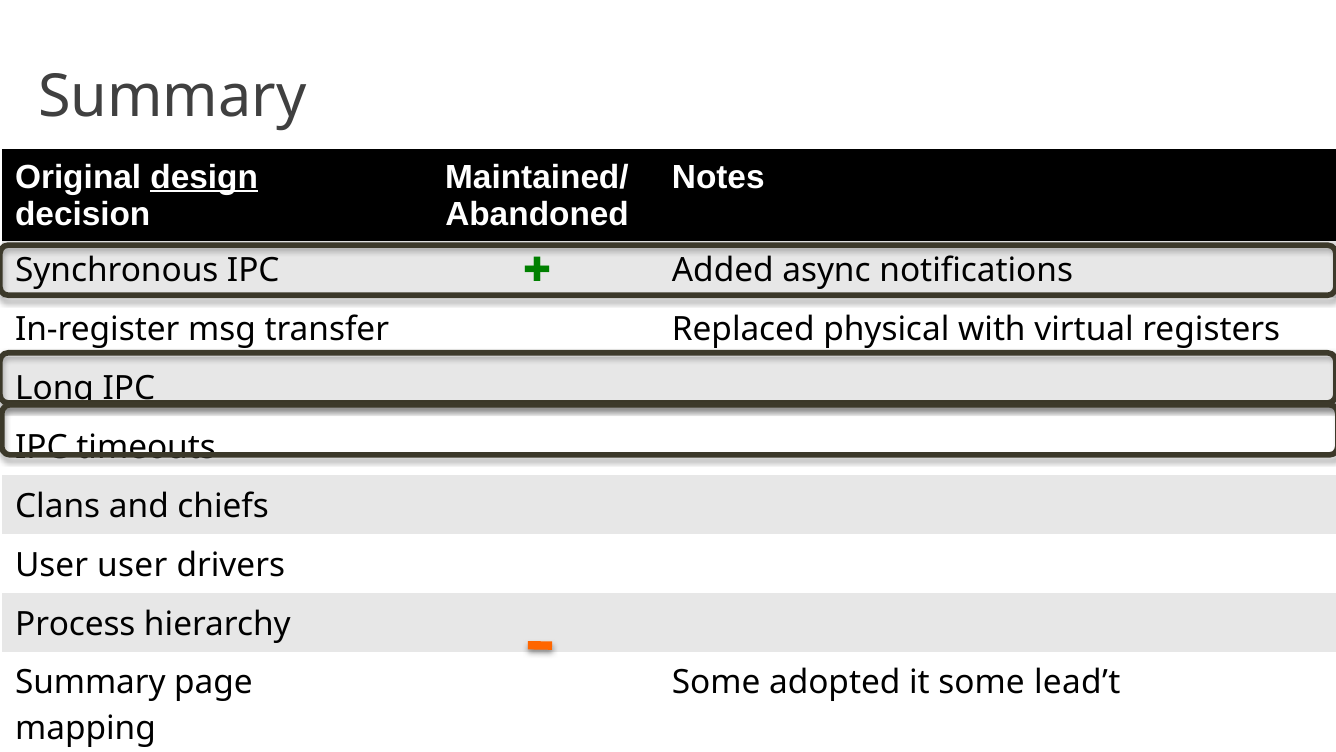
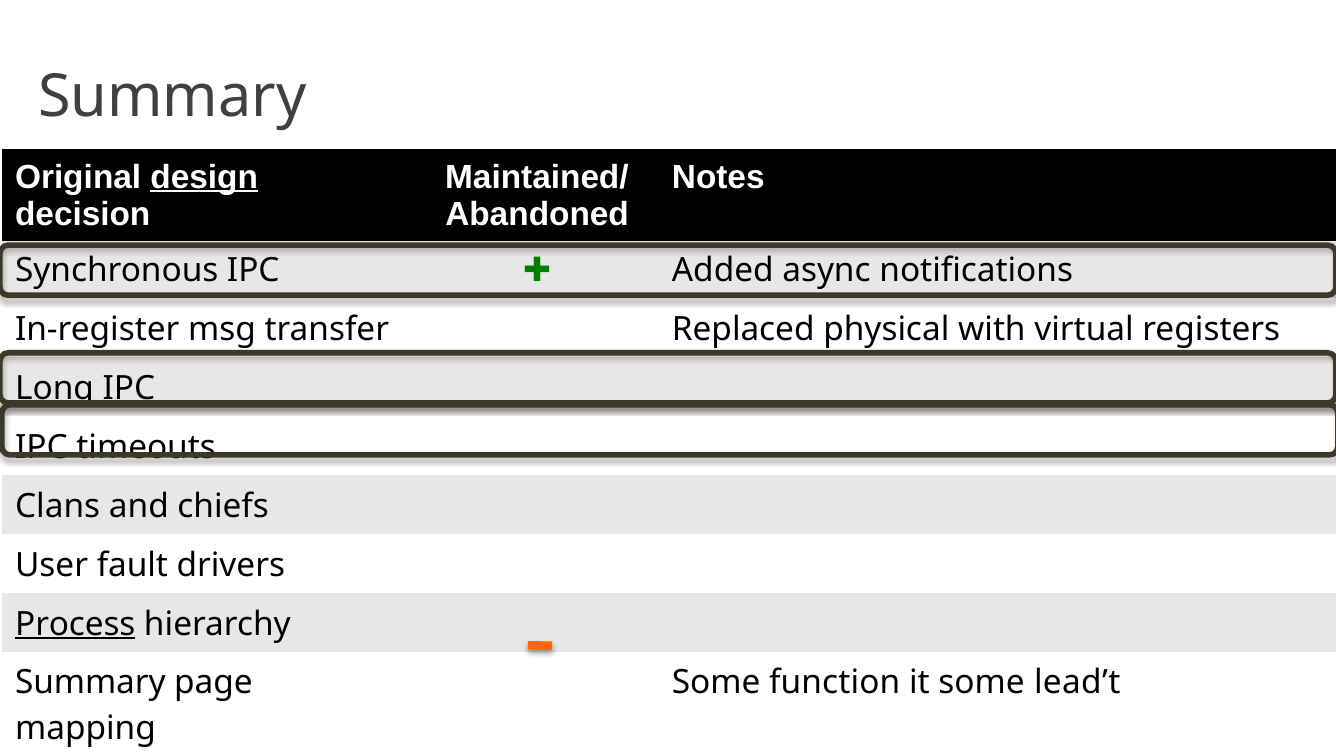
User user: user -> fault (132, 565)
Process underline: none -> present (75, 624)
adopted: adopted -> function (835, 682)
